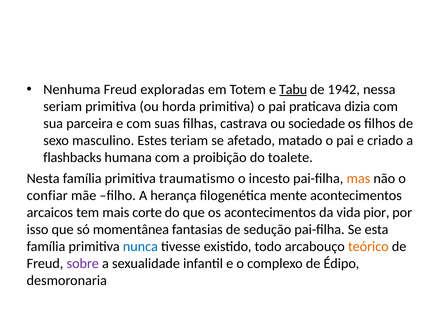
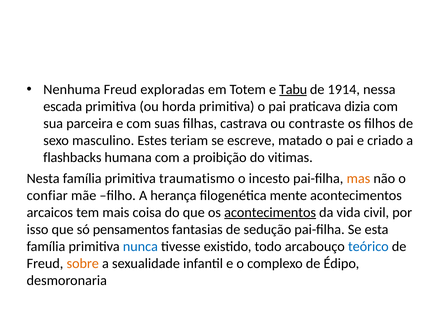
1942: 1942 -> 1914 (344, 89)
seriam: seriam -> escada (63, 106)
sociedade: sociedade -> contraste (317, 123)
afetado: afetado -> escreve (251, 140)
toalete: toalete -> vitimas (290, 157)
corte: corte -> coisa (147, 212)
acontecimentos underline: none -> present (270, 212)
pior: pior -> civil (376, 212)
momentânea: momentânea -> pensamentos (131, 229)
teórico colour: orange -> blue (368, 246)
sobre colour: purple -> orange (83, 263)
